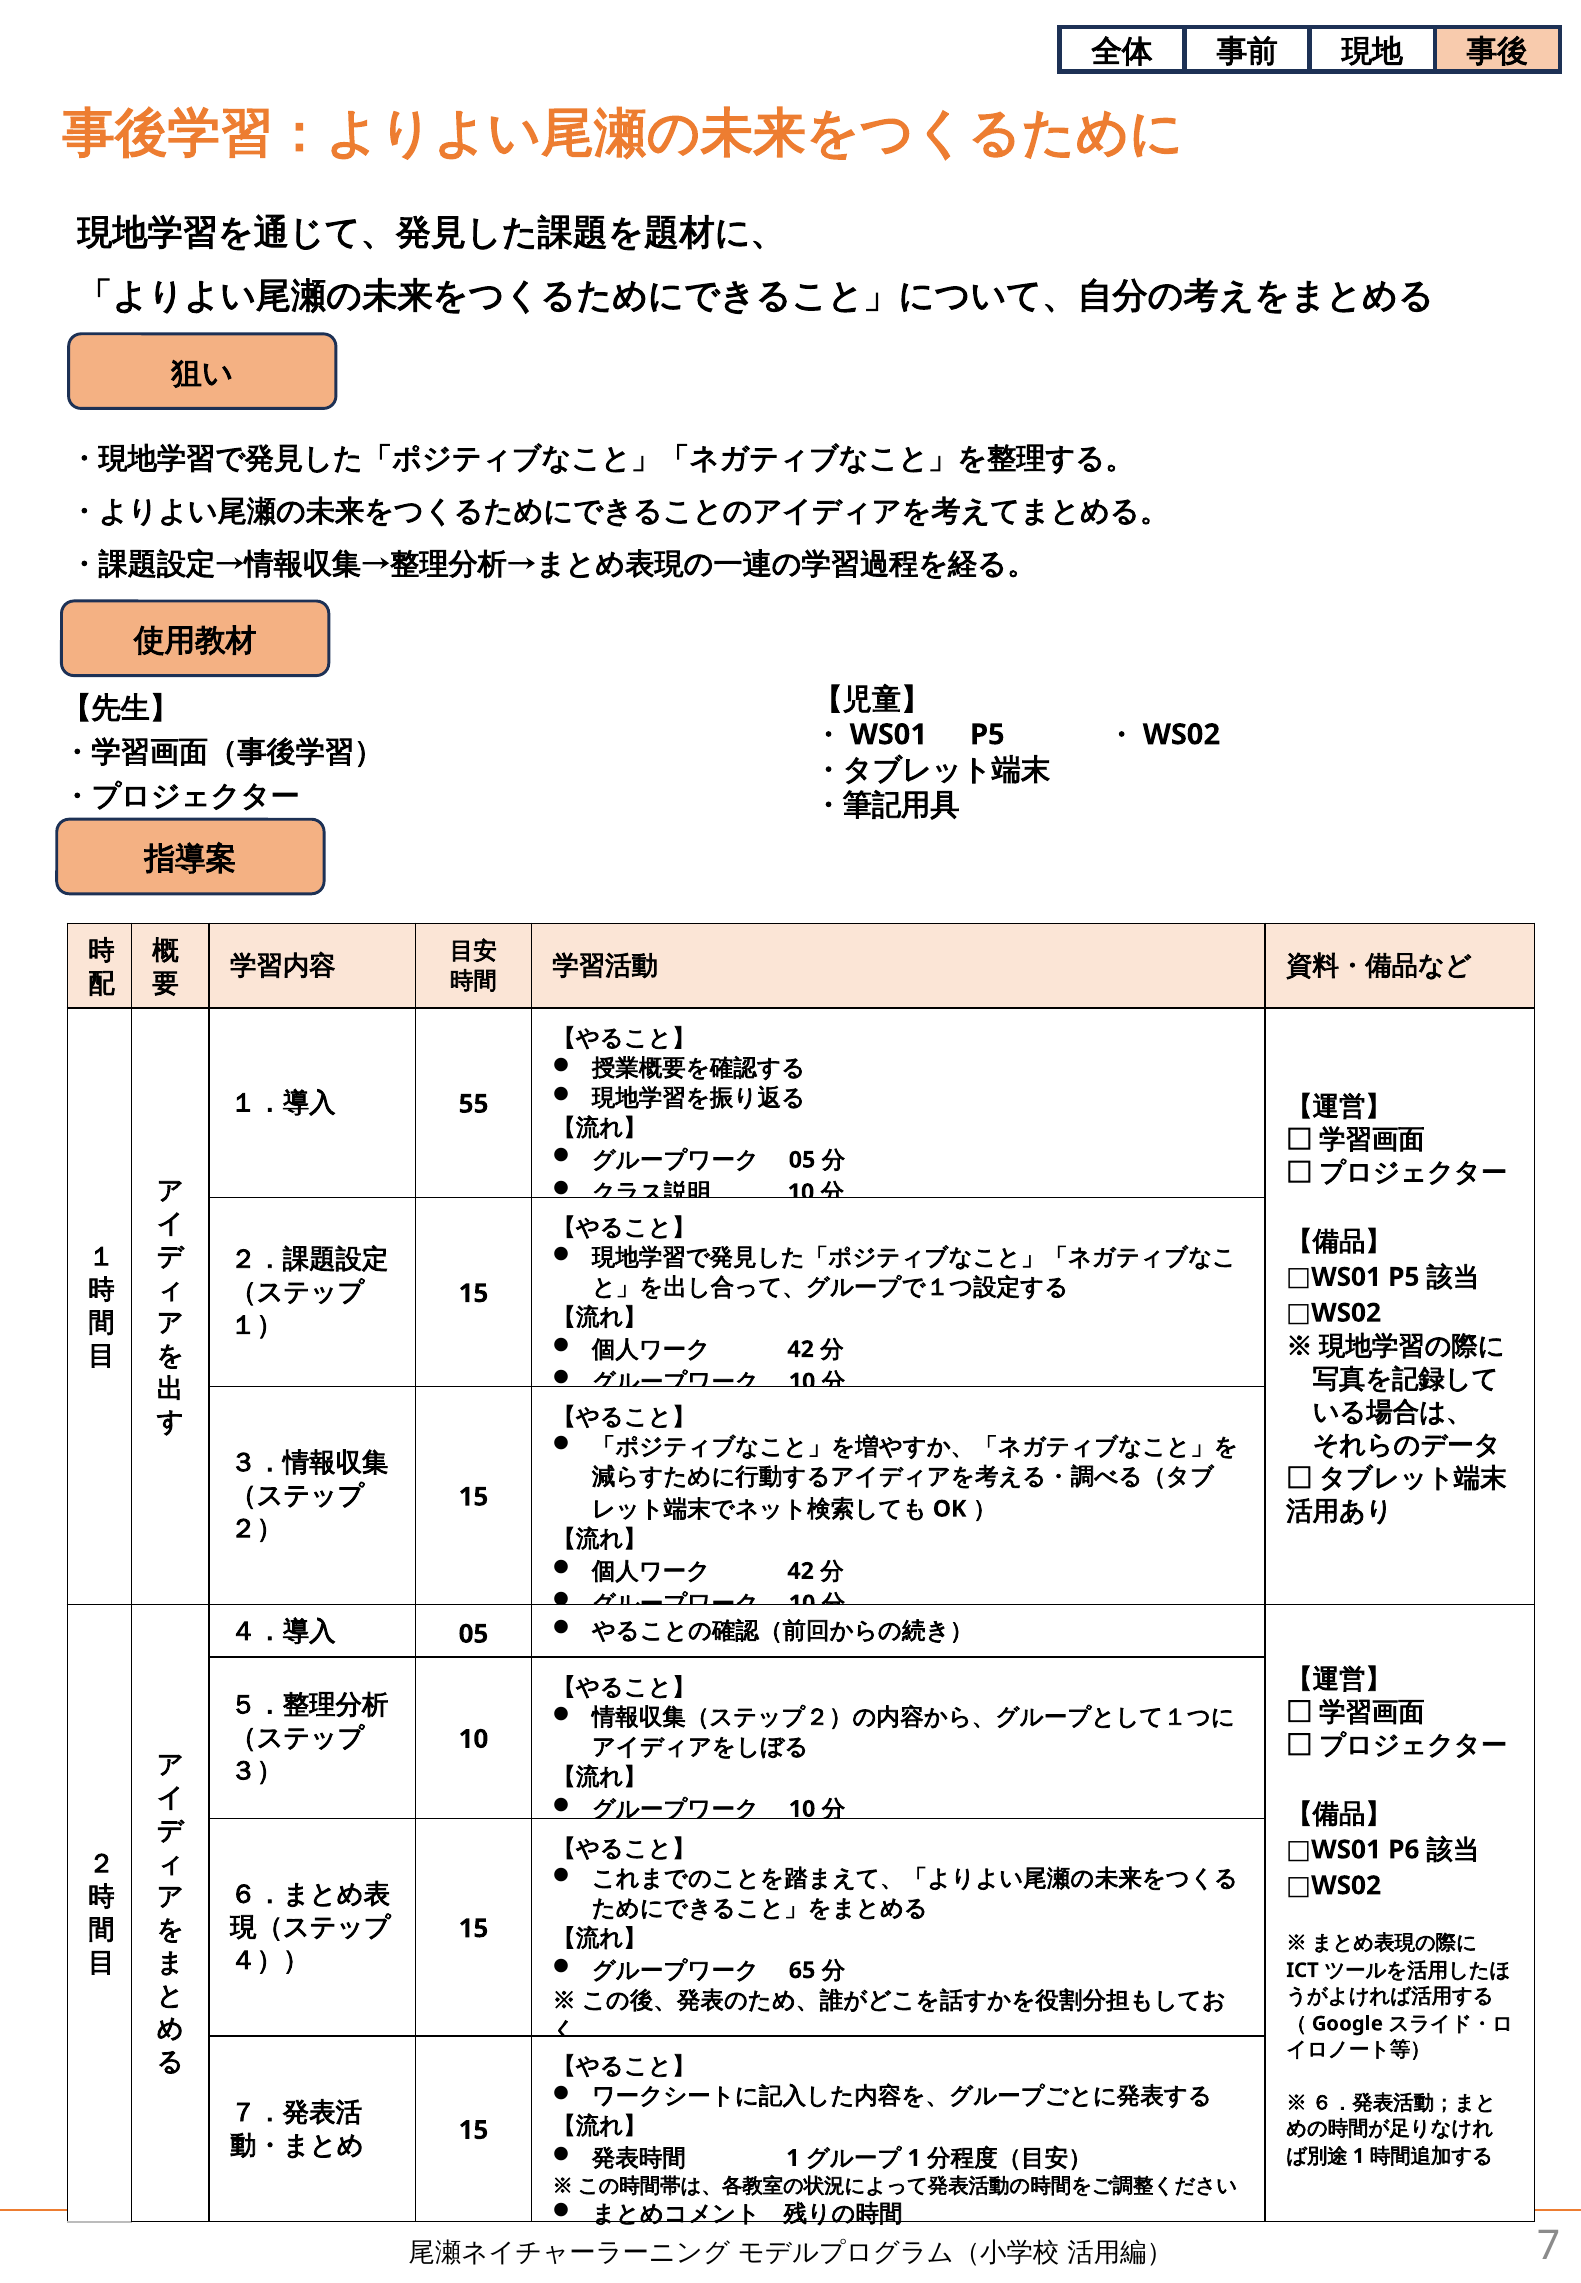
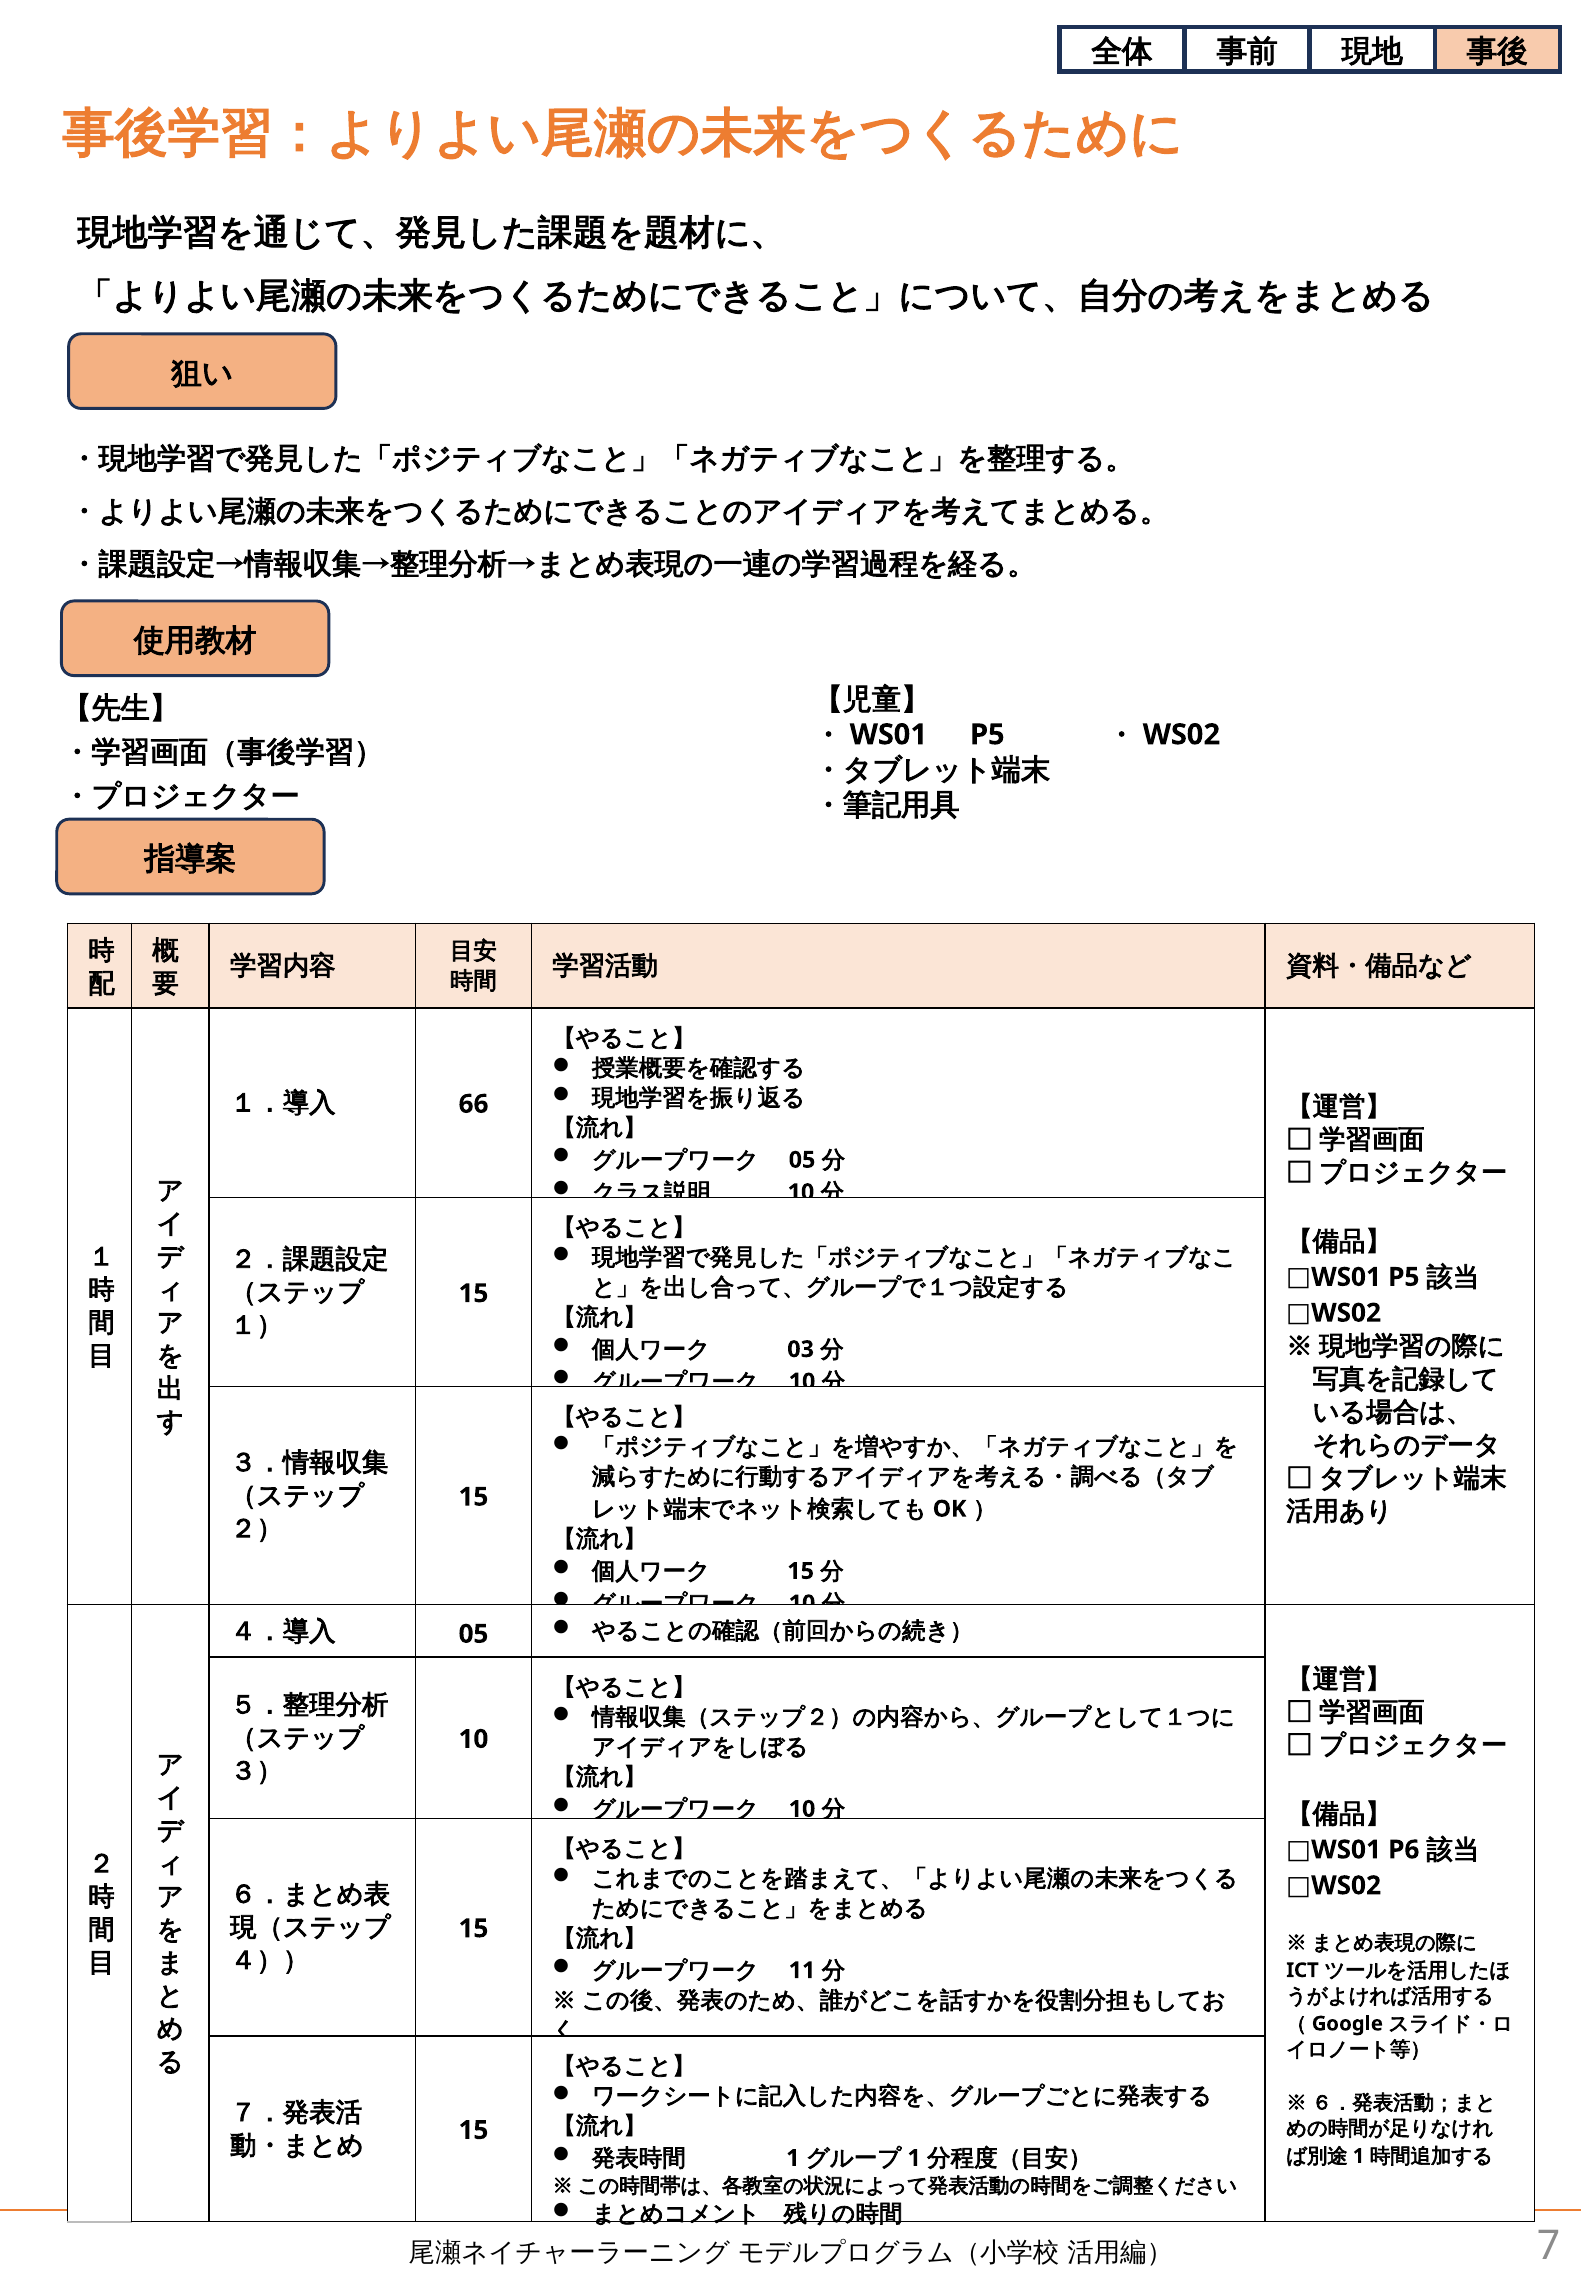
55: 55 -> 66 (474, 1104)
42: 42 -> 03 (801, 1350)
42: 42 -> 15 (801, 1572)
65: 65 -> 11 (802, 1971)
